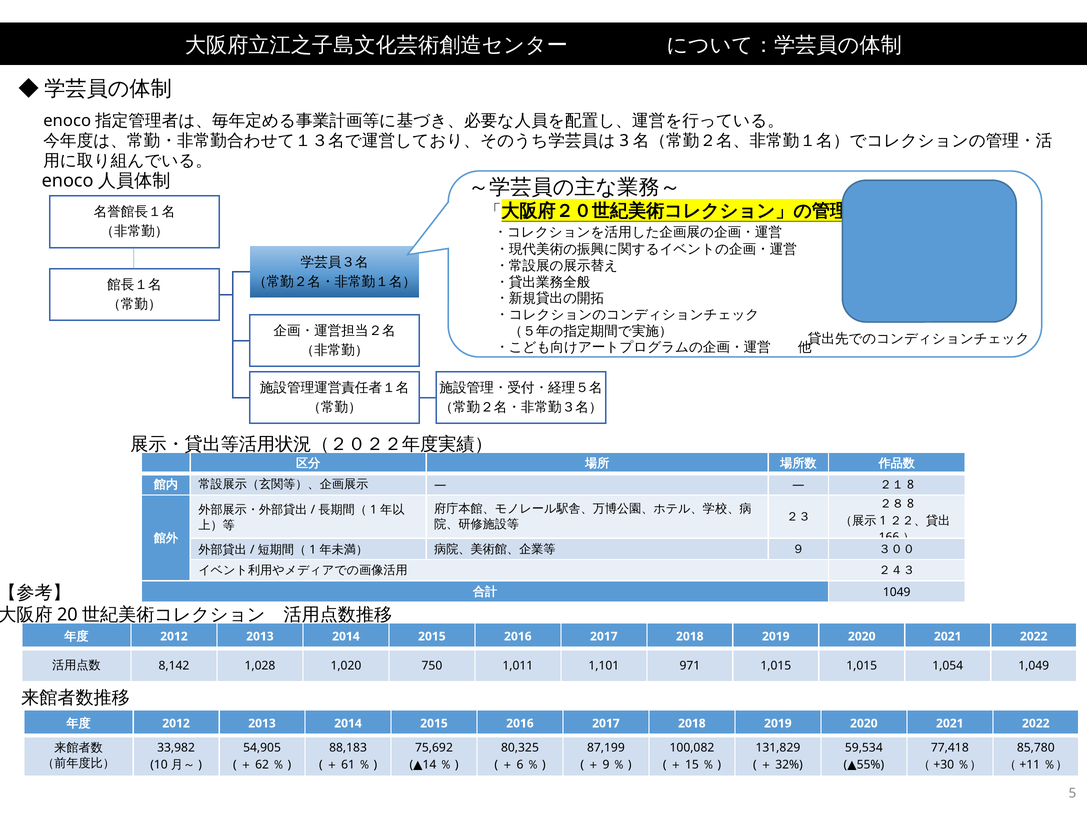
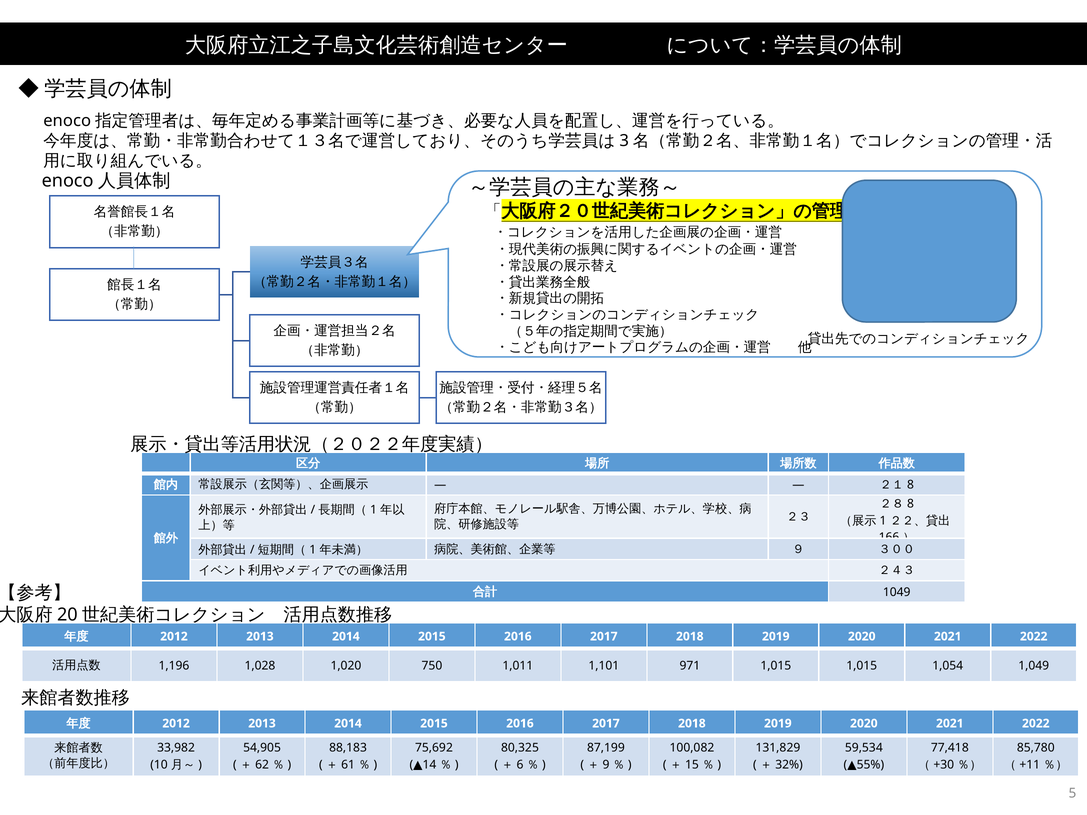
8,142: 8,142 -> 1,196 (174, 666)
